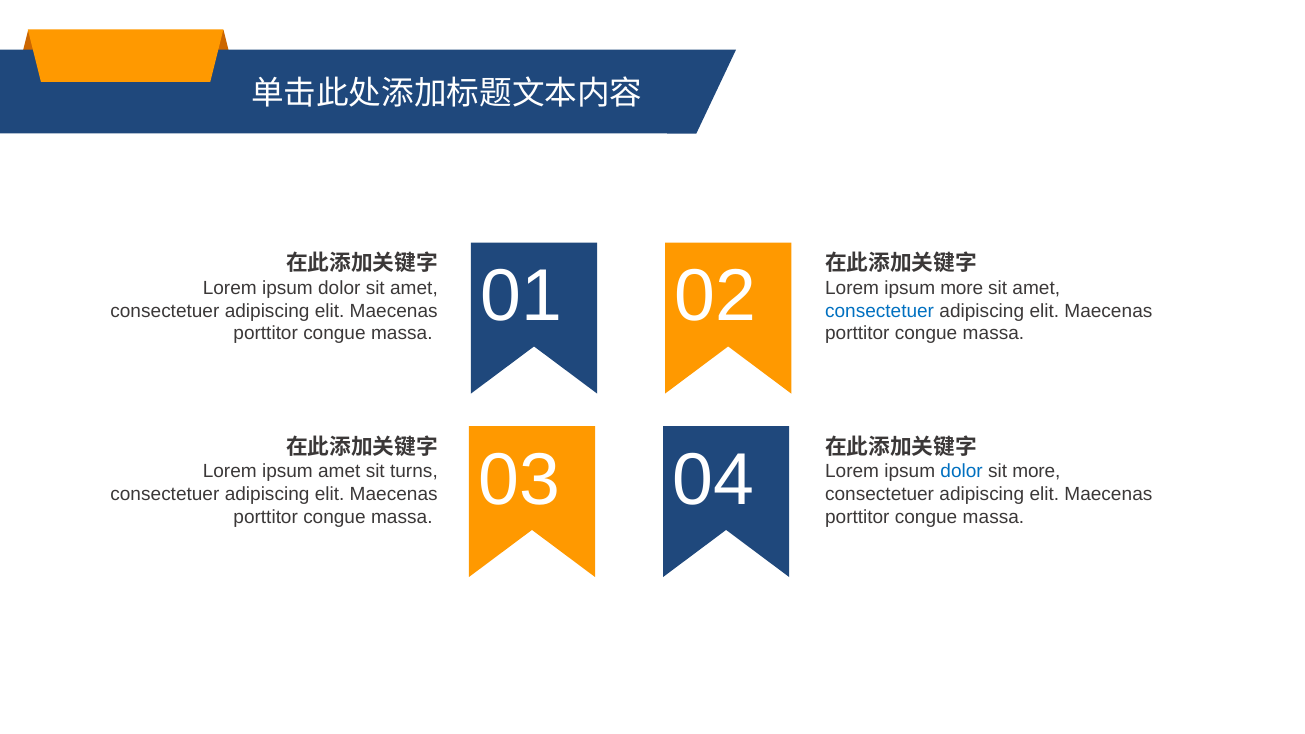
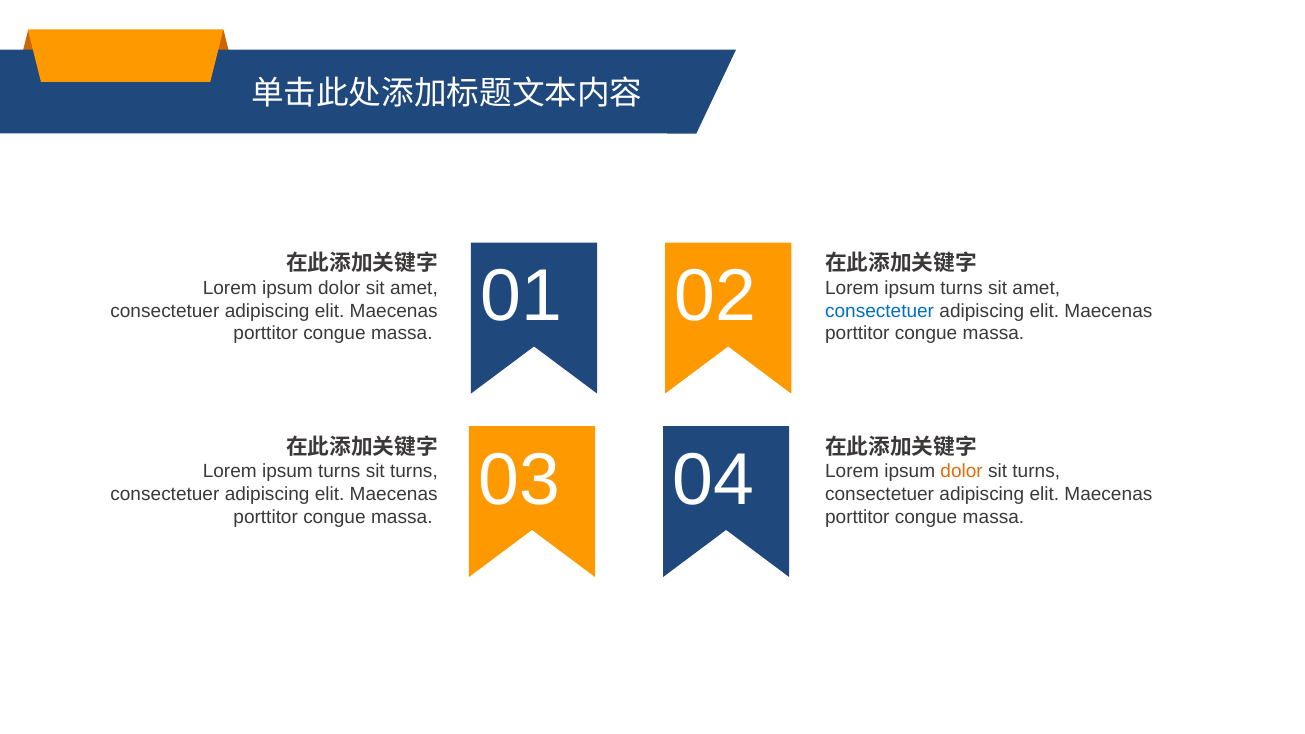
more: more -> turns (962, 288)
amet: amet -> turns (339, 471)
dolor colour: blue -> orange (962, 471)
more: more -> turns (1036, 471)
